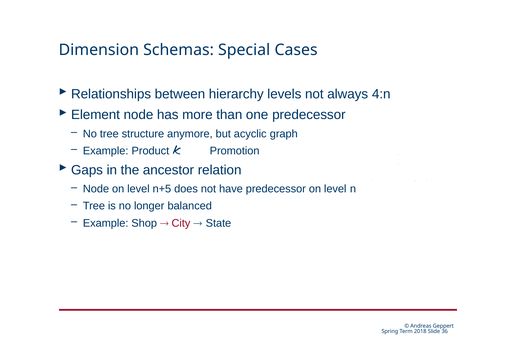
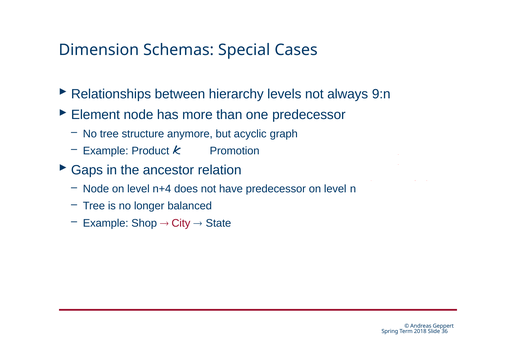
4:n: 4:n -> 9:n (381, 94)
n+5: n+5 -> n+4 (162, 189)
